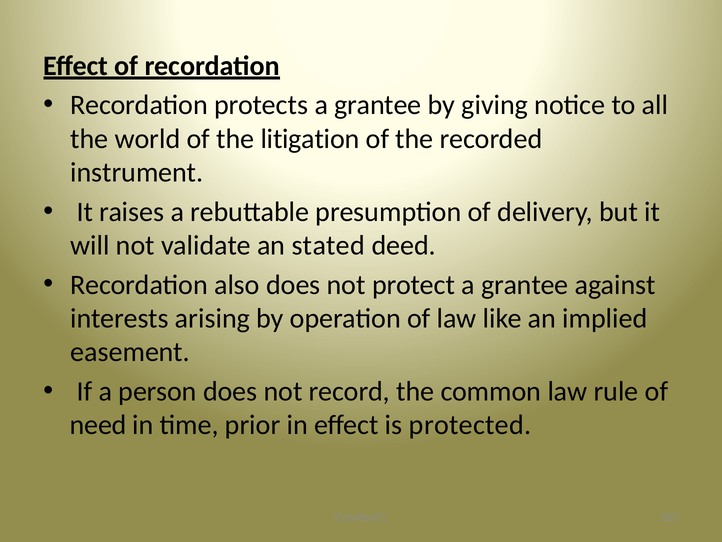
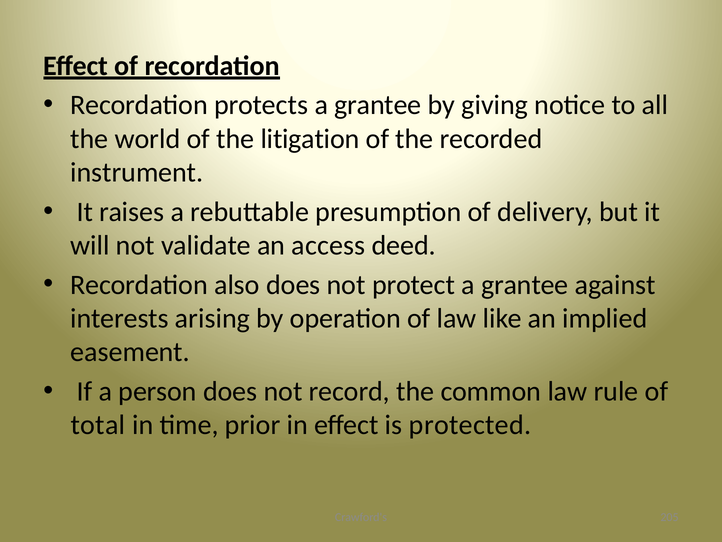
stated: stated -> access (328, 245)
need: need -> total (98, 425)
